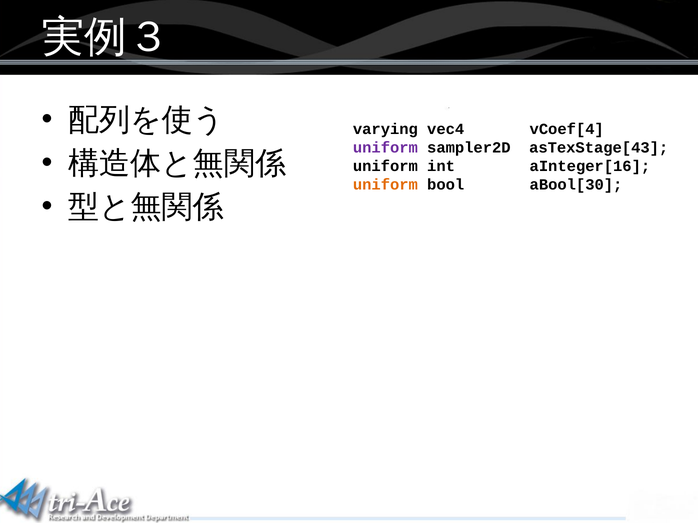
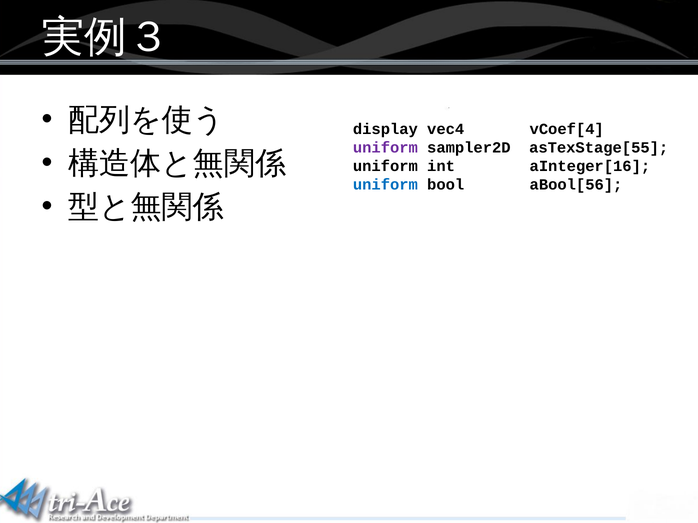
varying: varying -> display (385, 129)
asTexStage[43: asTexStage[43 -> asTexStage[55 (599, 148)
uniform colour: orange -> blue (385, 185)
aBool[30: aBool[30 -> aBool[56 (576, 185)
